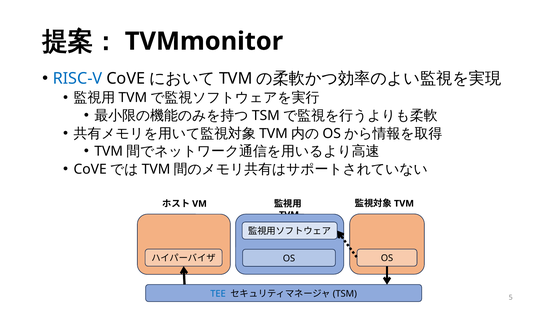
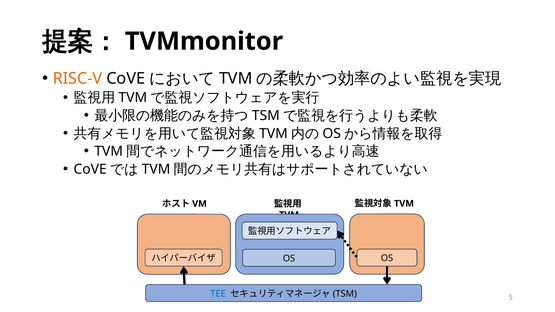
RISC-V colour: blue -> orange (77, 79)
